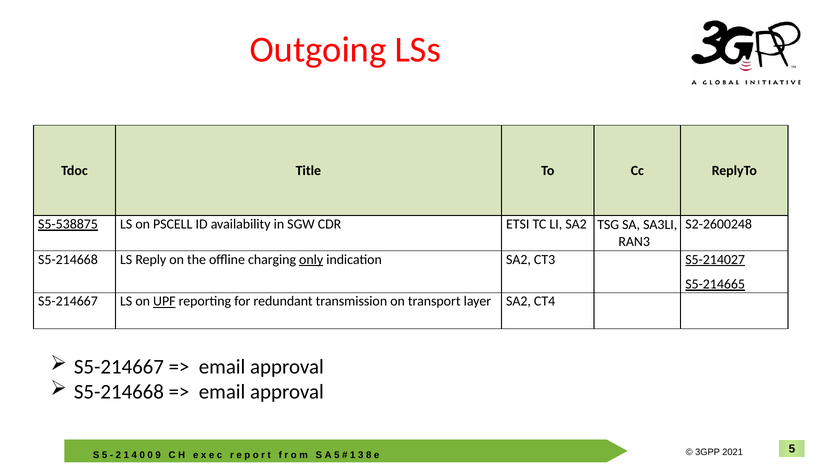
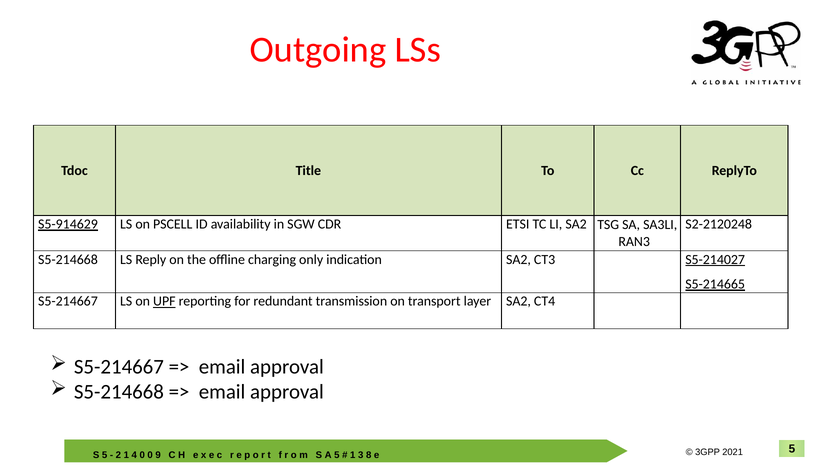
S5-538875: S5-538875 -> S5-914629 (68, 224)
S2-2600248: S2-2600248 -> S2-2120248 (719, 224)
only underline: present -> none (311, 259)
